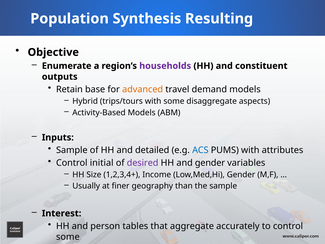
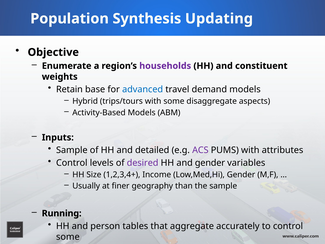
Resulting: Resulting -> Updating (219, 19)
outputs: outputs -> weights (60, 77)
advanced colour: orange -> blue (143, 89)
ACS colour: blue -> purple (200, 150)
initial: initial -> levels (102, 163)
Interest: Interest -> Running (62, 213)
